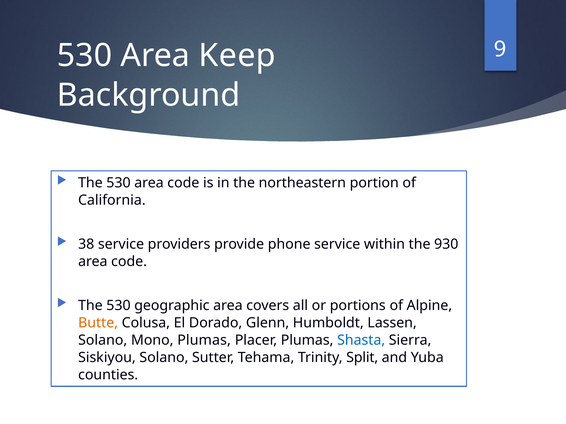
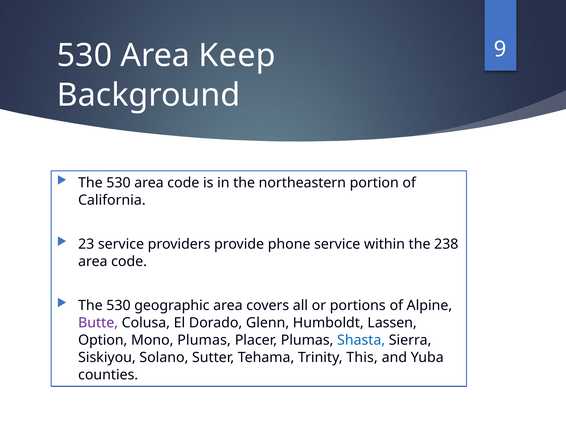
38: 38 -> 23 (86, 245)
930: 930 -> 238 (446, 245)
Butte colour: orange -> purple (98, 323)
Solano: Solano -> Option (103, 341)
Split: Split -> This (362, 358)
